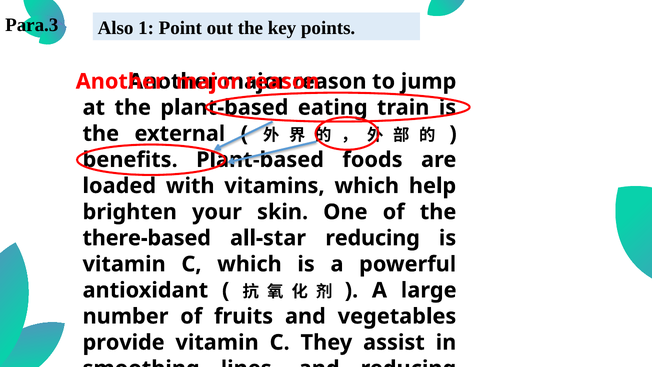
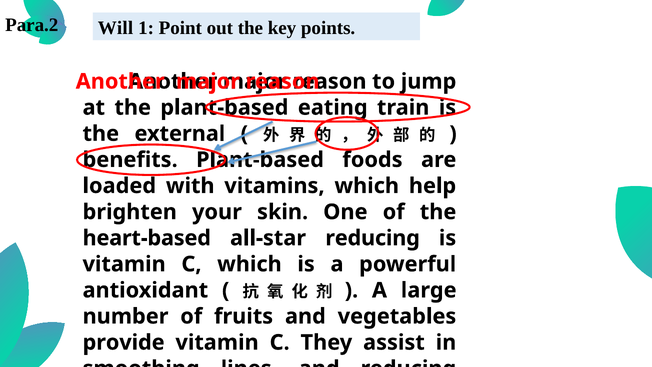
Para.3: Para.3 -> Para.2 (32, 25)
Also: Also -> Will (115, 28)
there-based: there-based -> heart-based (147, 238)
